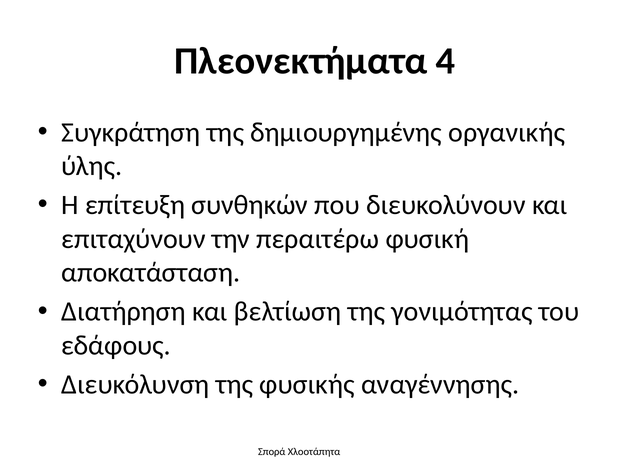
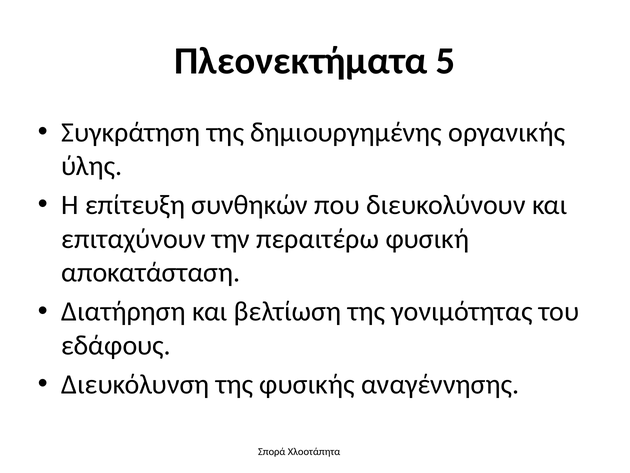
4: 4 -> 5 (446, 61)
